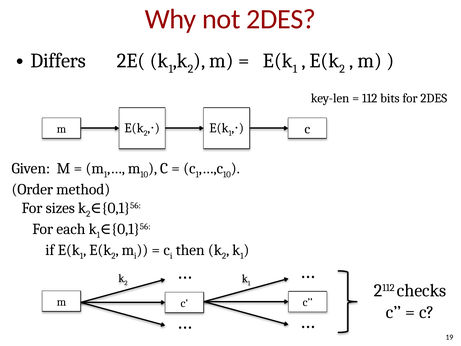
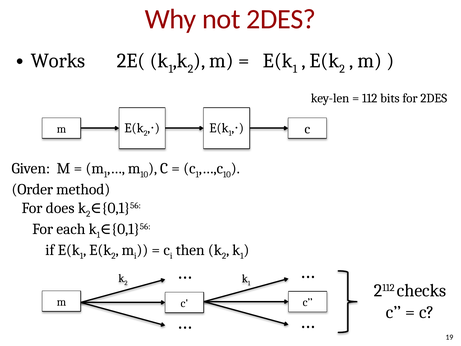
Differs: Differs -> Works (58, 61)
sizes: sizes -> does (60, 208)
